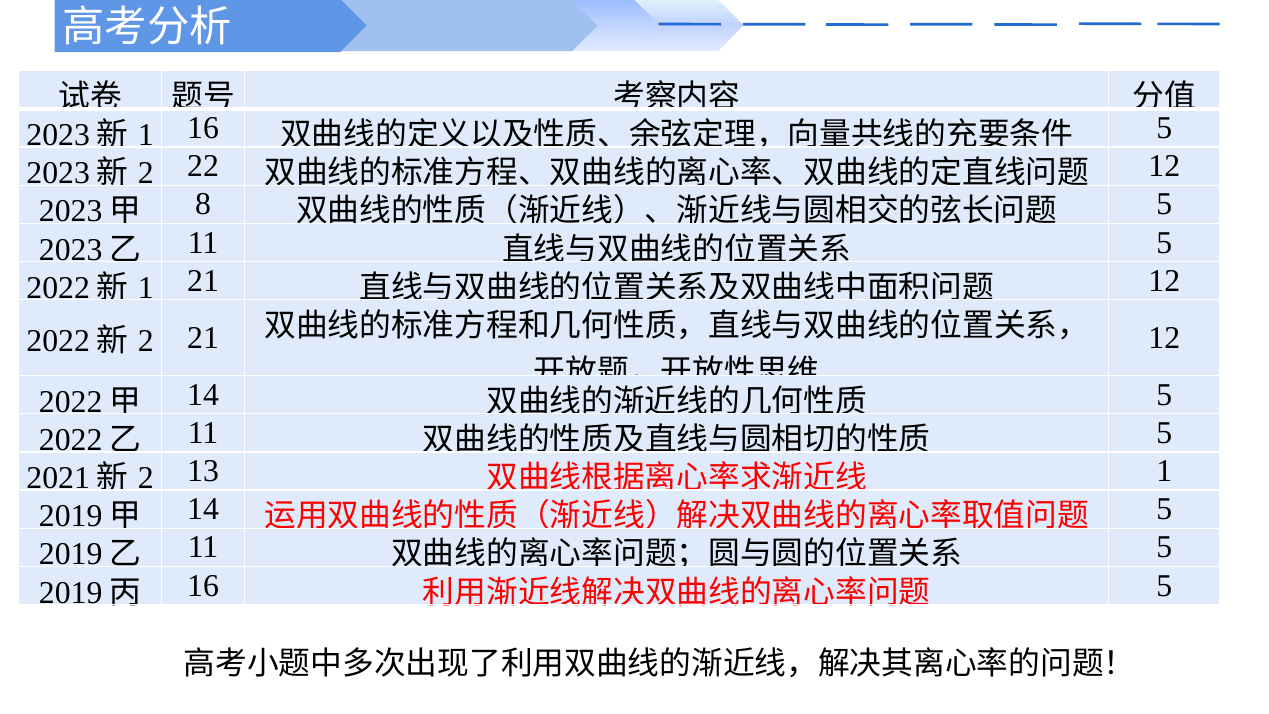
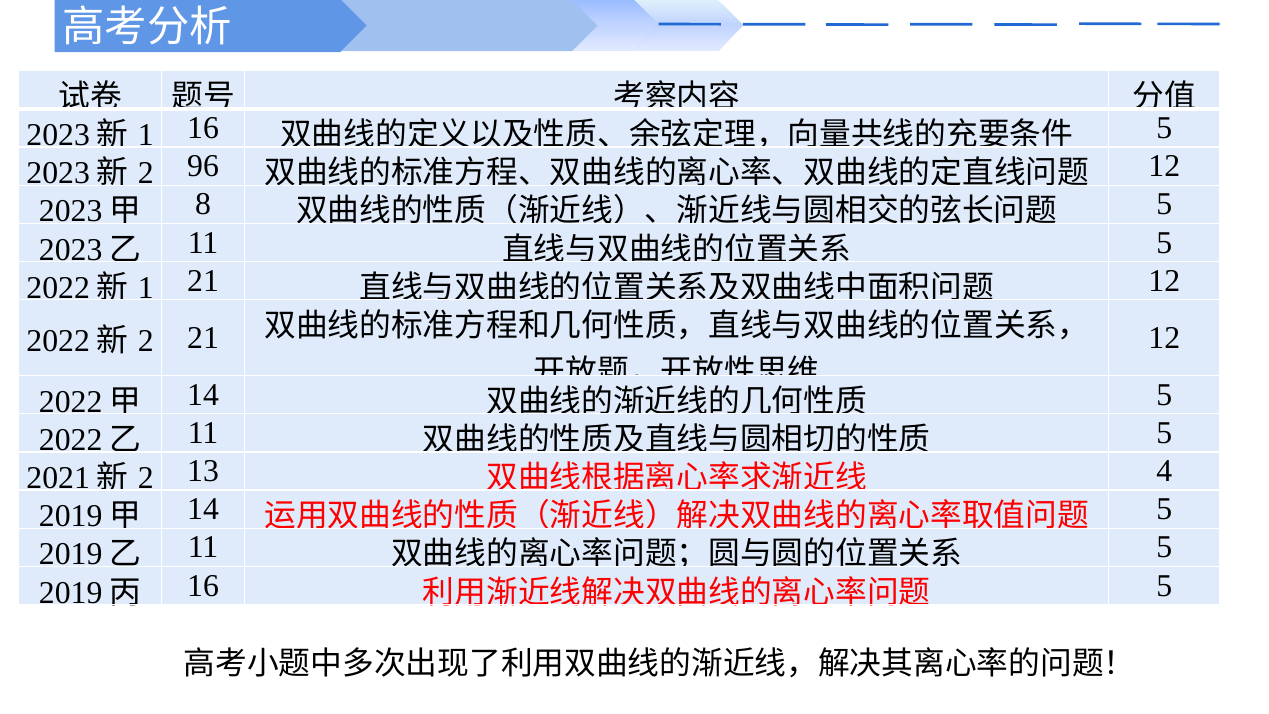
22: 22 -> 96 (203, 166)
1: 1 -> 4 (1164, 471)
